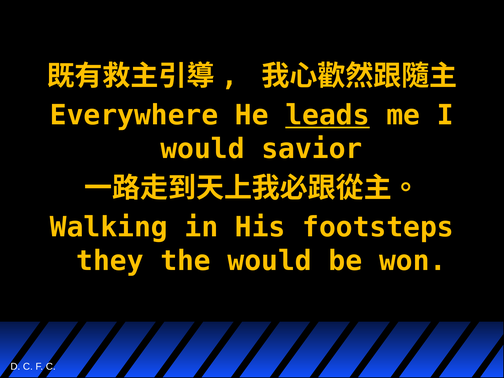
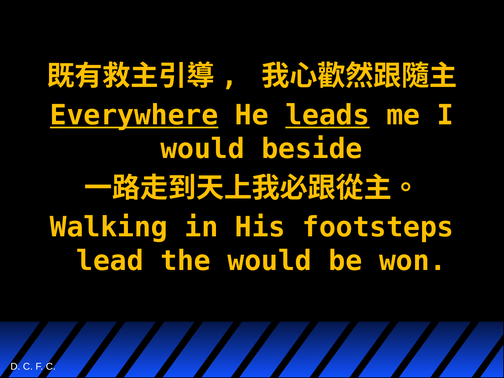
Everywhere underline: none -> present (134, 115)
savior: savior -> beside (312, 149)
they: they -> lead (110, 261)
